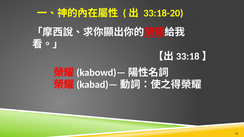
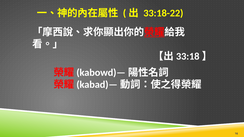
33:18-20: 33:18-20 -> 33:18-22 (163, 13)
